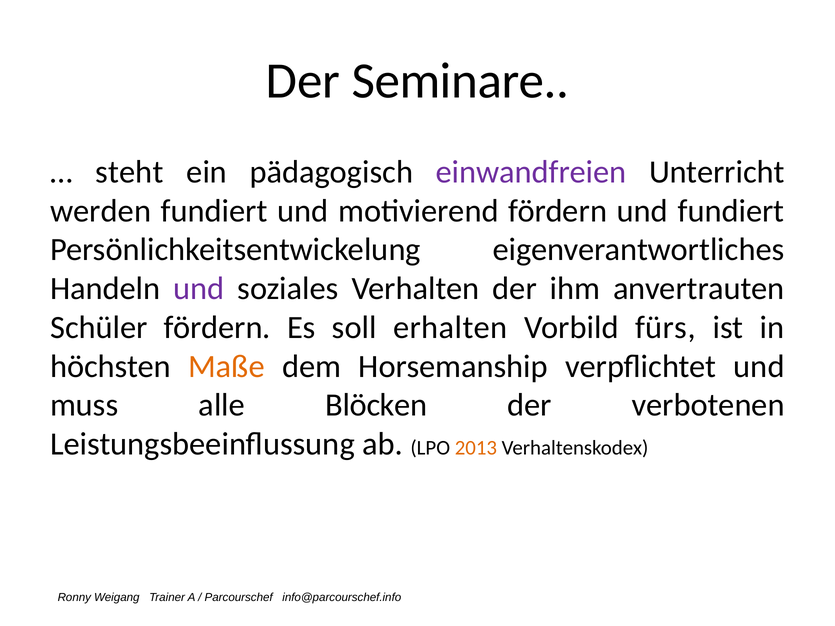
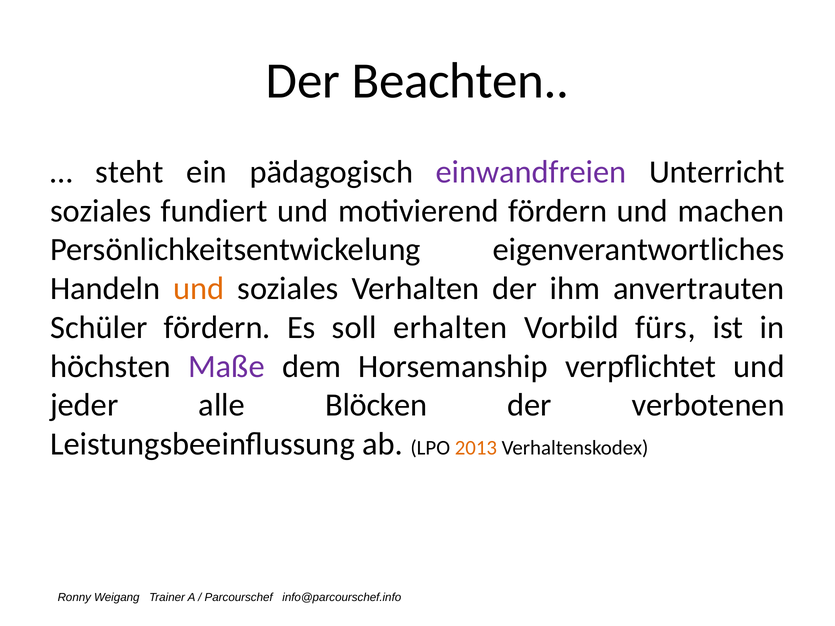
Seminare: Seminare -> Beachten (460, 81)
werden: werden -> soziales (101, 211)
und fundiert: fundiert -> machen (731, 211)
und colour: purple -> orange (199, 289)
Maße colour: orange -> purple (226, 366)
muss: muss -> jeder (84, 405)
